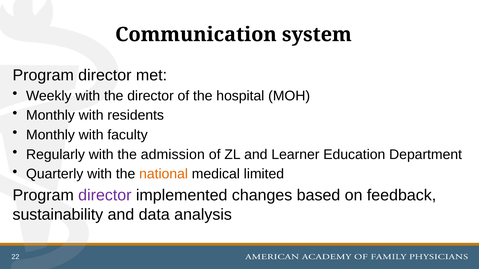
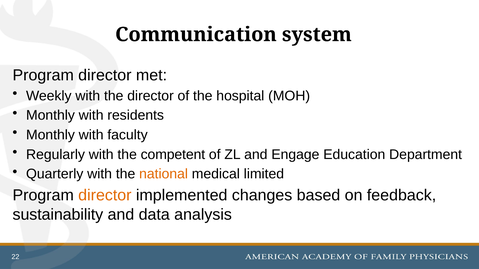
admission: admission -> competent (173, 155)
Learner: Learner -> Engage (295, 155)
director colour: purple -> orange (105, 196)
